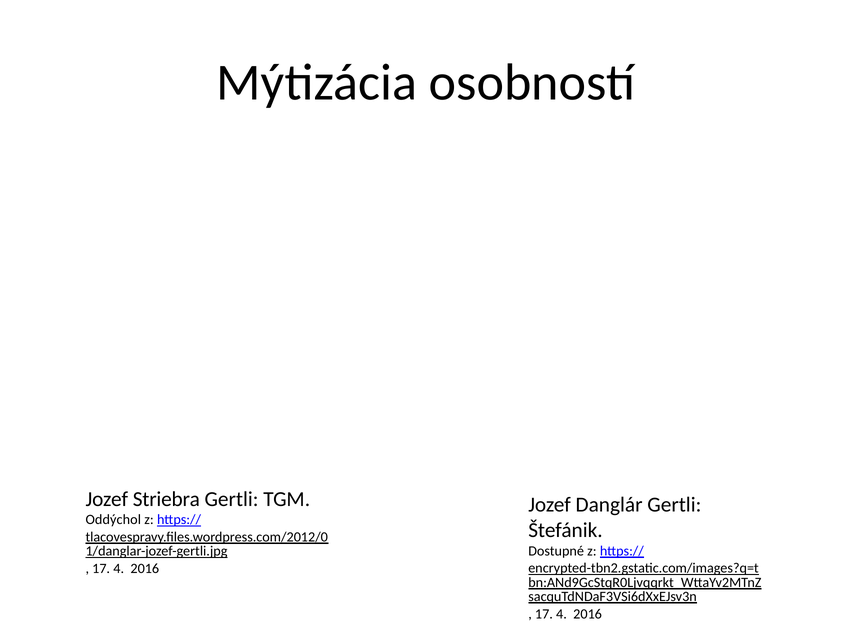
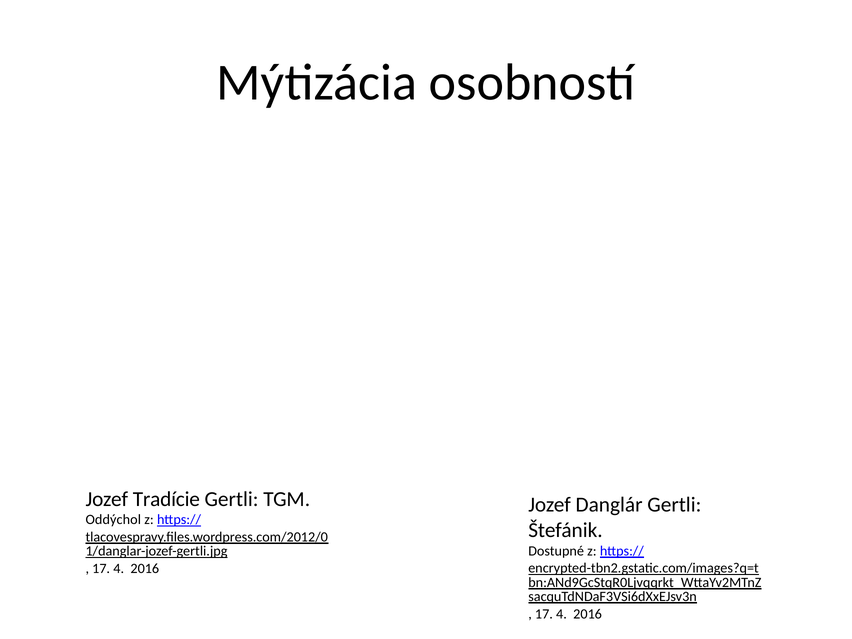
Striebra: Striebra -> Tradície (166, 499)
